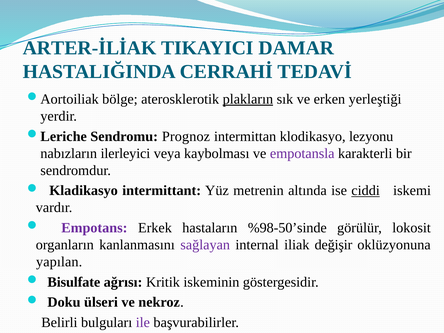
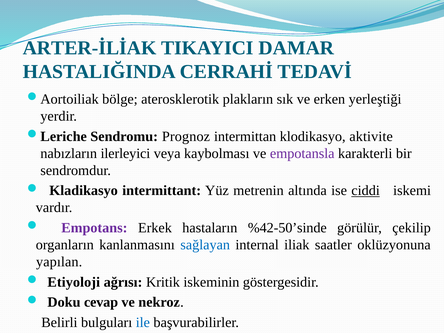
plakların underline: present -> none (248, 99)
lezyonu: lezyonu -> aktivite (371, 136)
%98-50’sinde: %98-50’sinde -> %42-50’sinde (287, 228)
lokosit: lokosit -> çekilip (412, 228)
sağlayan colour: purple -> blue (205, 245)
değişir: değişir -> saatler (333, 245)
Bisulfate: Bisulfate -> Etiyoloji (74, 282)
ülseri: ülseri -> cevap (101, 302)
ile colour: purple -> blue (143, 322)
